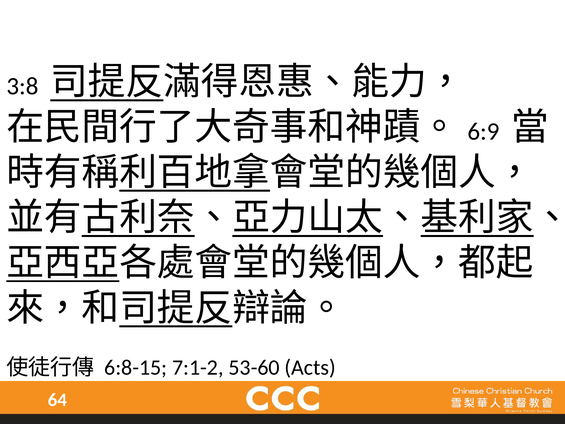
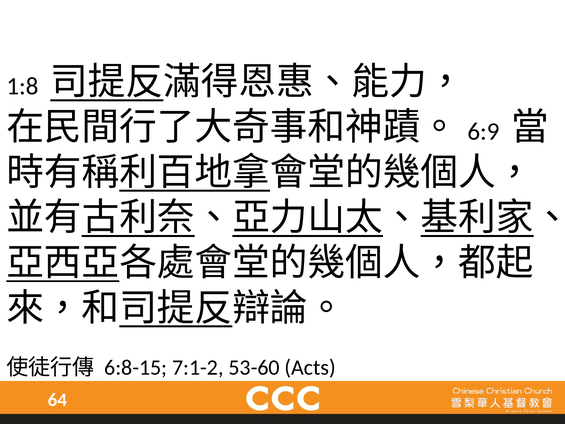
3:8: 3:8 -> 1:8 (22, 86)
